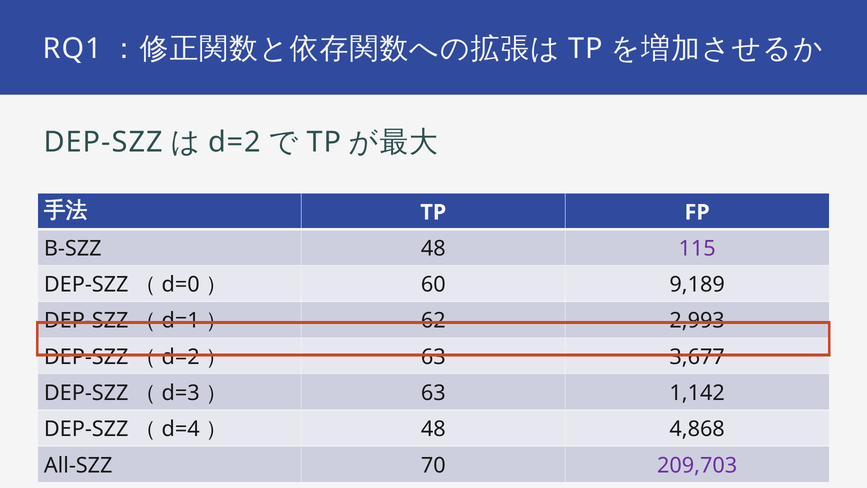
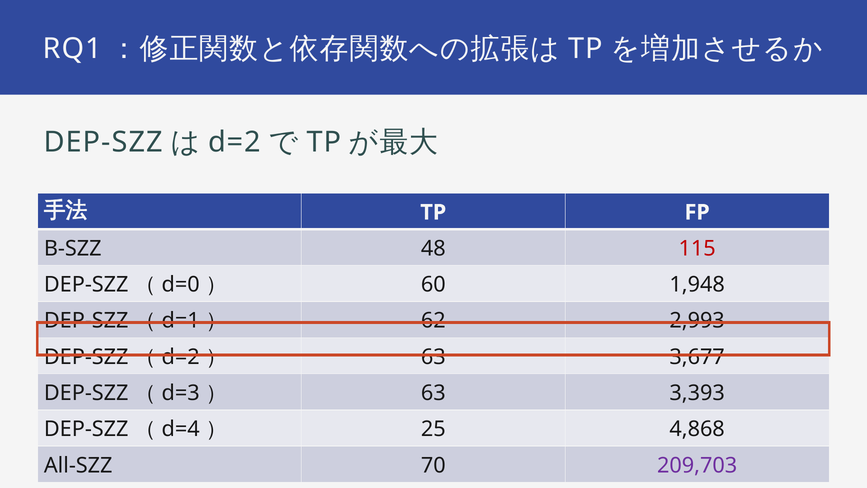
115 colour: purple -> red (697, 248)
9,189: 9,189 -> 1,948 (697, 284)
1,142: 1,142 -> 3,393 (697, 393)
48: 48 -> 25 (433, 429)
